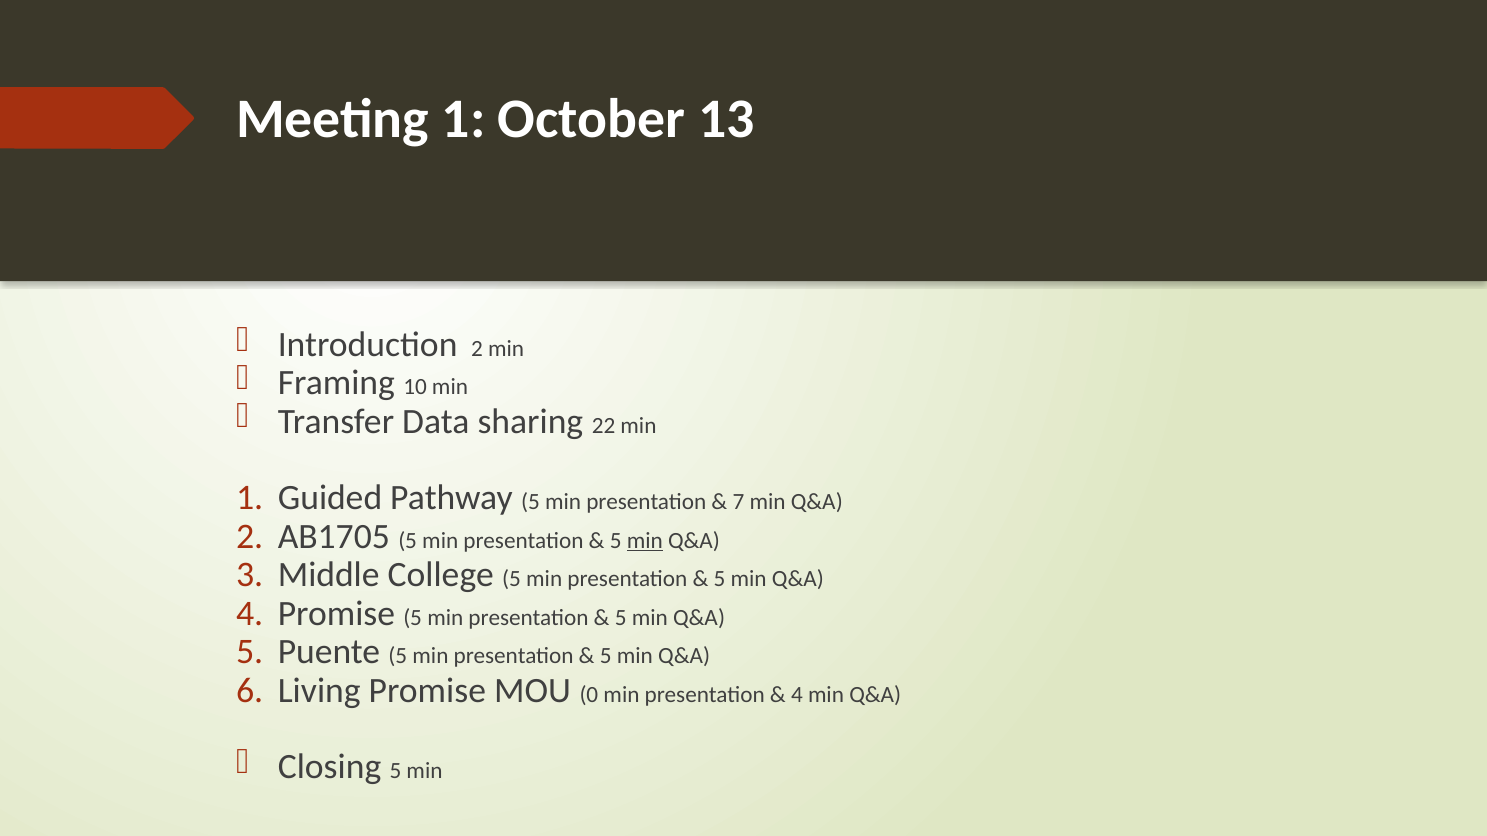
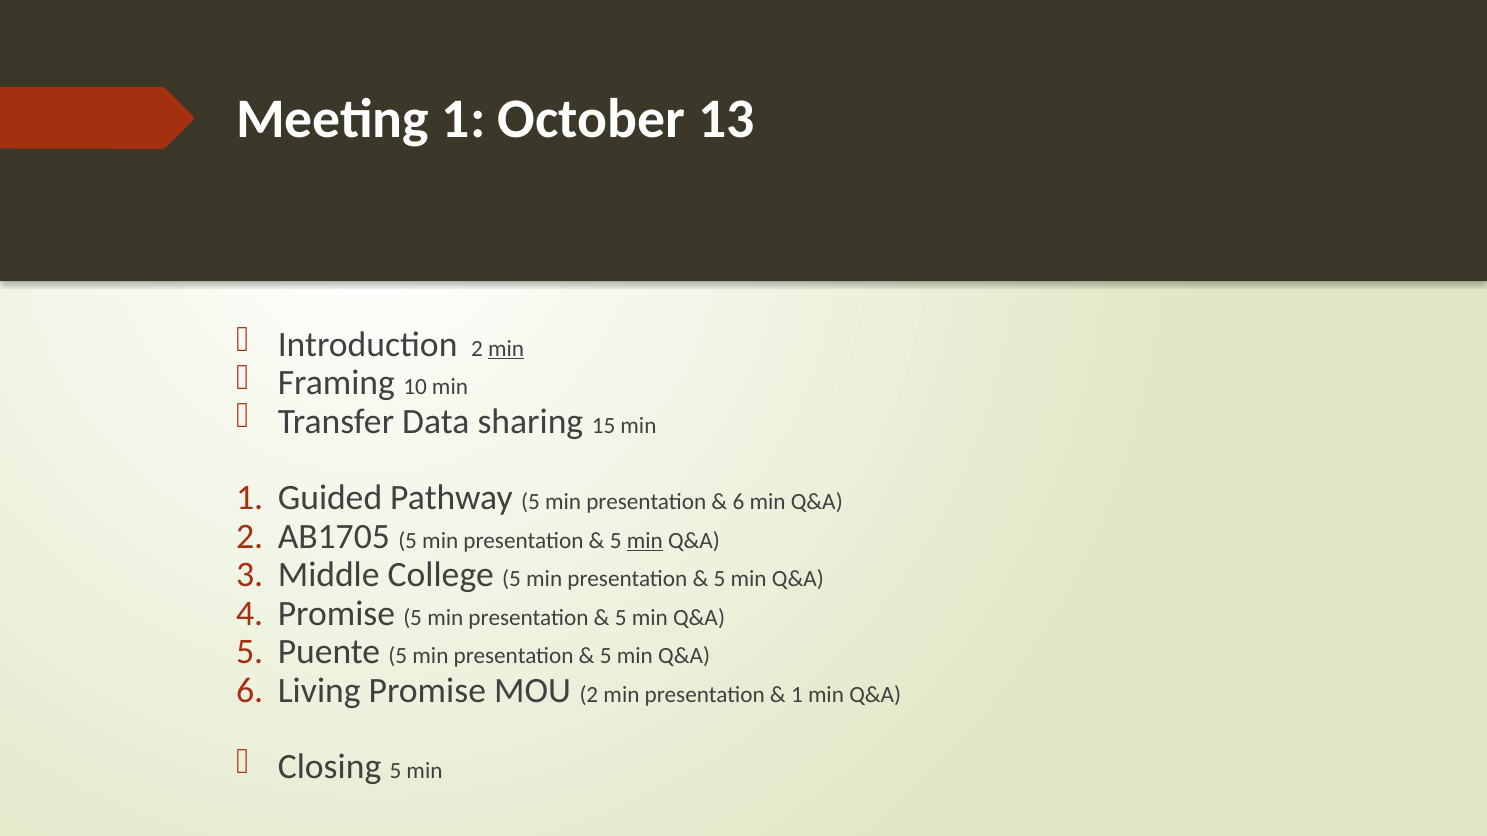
min underline: none -> present (506, 349)
22: 22 -> 15 (604, 426)
7: 7 -> 6 (738, 503)
MOU 0: 0 -> 2 (589, 695)
4: 4 -> 1 (797, 695)
